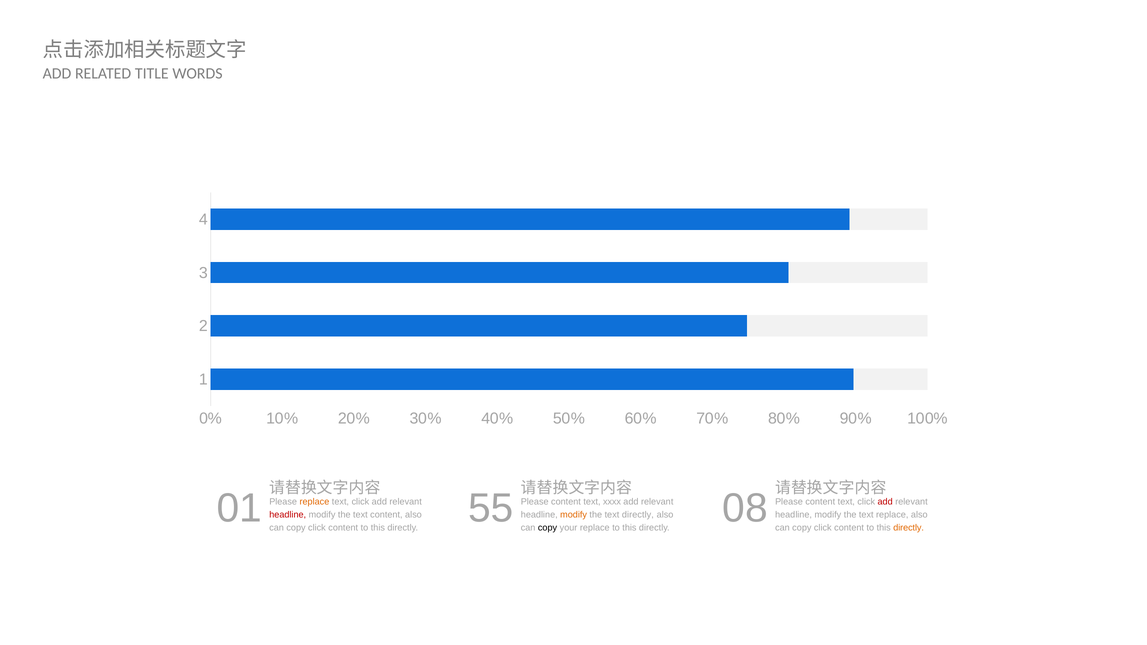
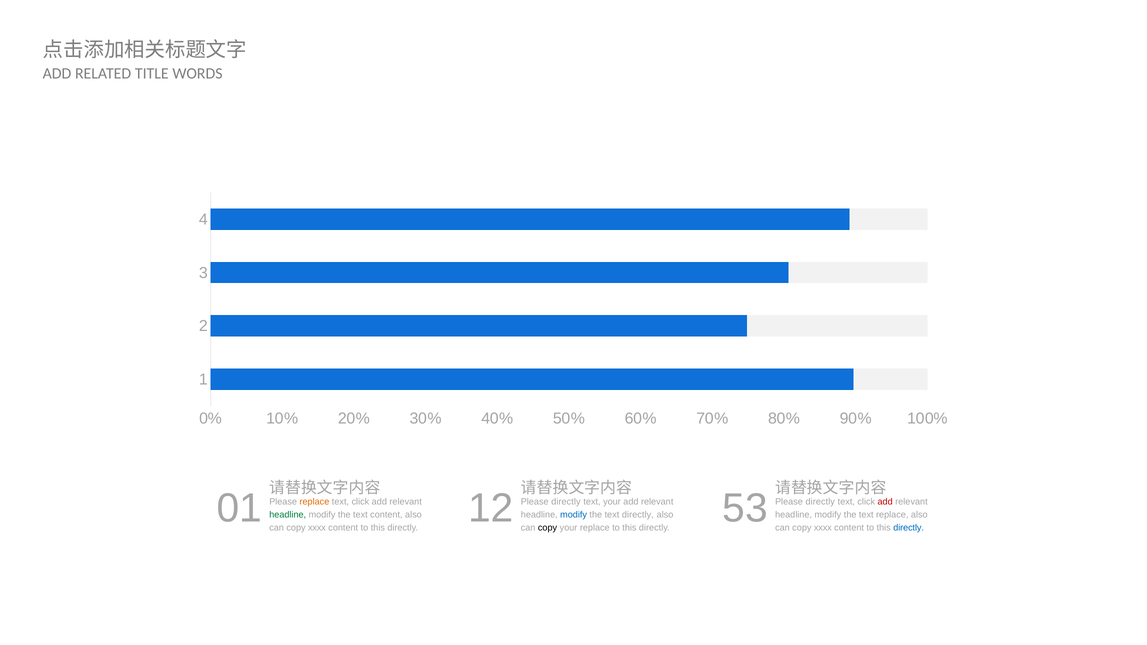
55: 55 -> 12 (491, 509)
content: content -> directly (566, 502)
text xxxx: xxxx -> your (612, 502)
08: 08 -> 53 (745, 509)
content: content -> directly (820, 502)
headline colour: red -> green (288, 515)
modify colour: orange -> blue (574, 515)
click: click -> xxxx (317, 528)
click: click -> xxxx (823, 528)
directly colour: orange -> blue (909, 528)
